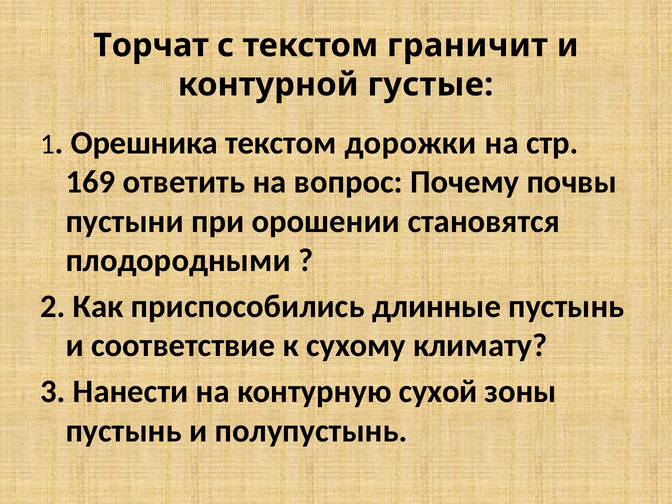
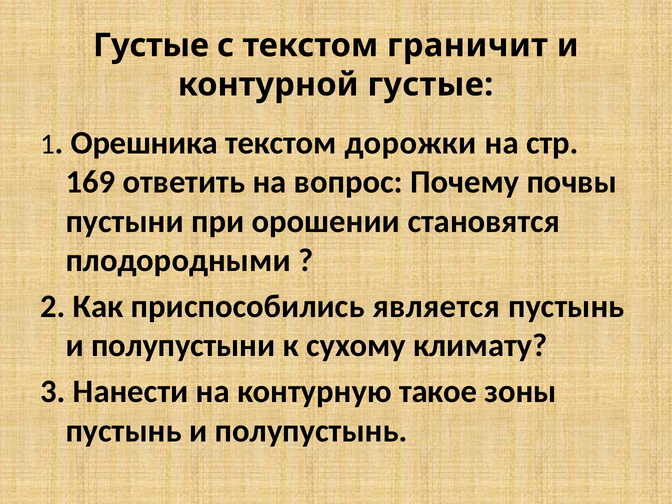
Торчат: Торчат -> Густые (151, 45)
длинные: длинные -> является (436, 306)
соответствие: соответствие -> полупустыни (183, 346)
сухой: сухой -> такое (438, 392)
